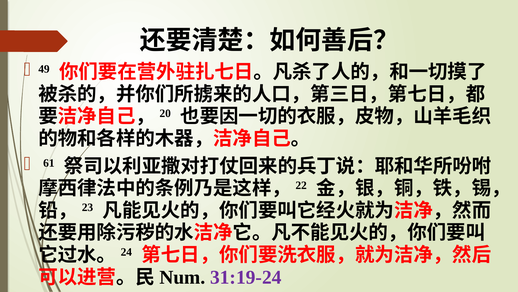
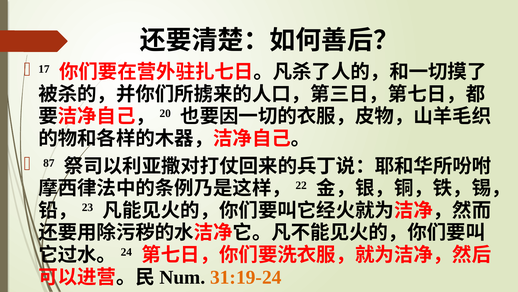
49: 49 -> 17 (44, 69)
61: 61 -> 87 (49, 163)
31:19-24 colour: purple -> orange (246, 277)
